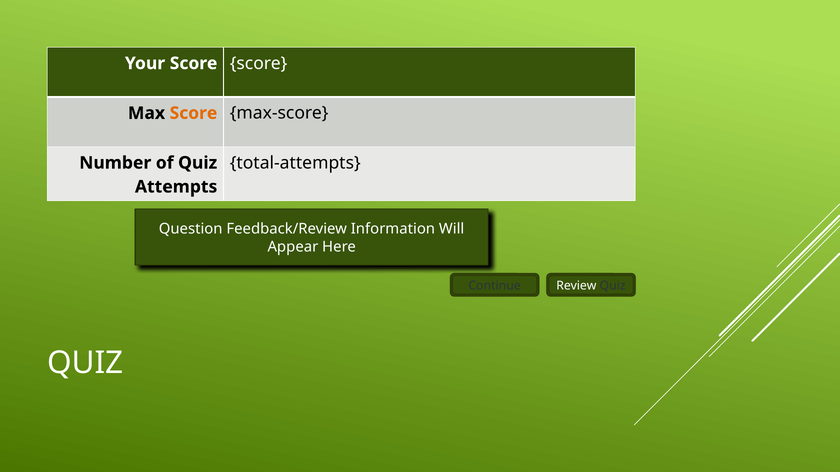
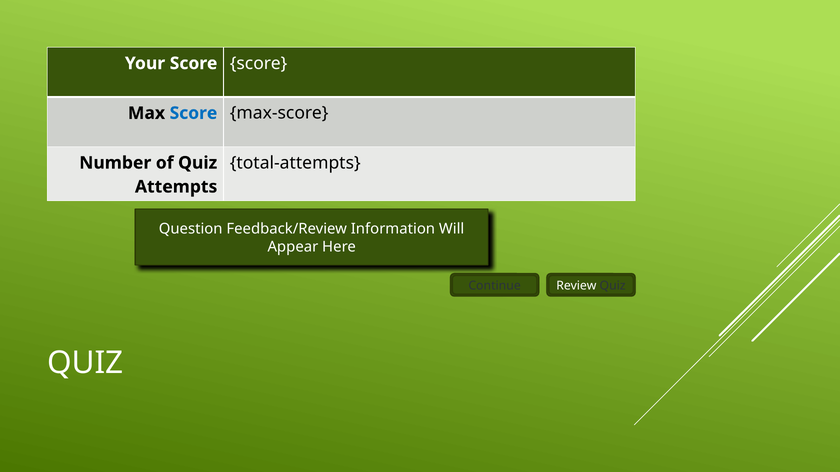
Score colour: orange -> blue (193, 113)
